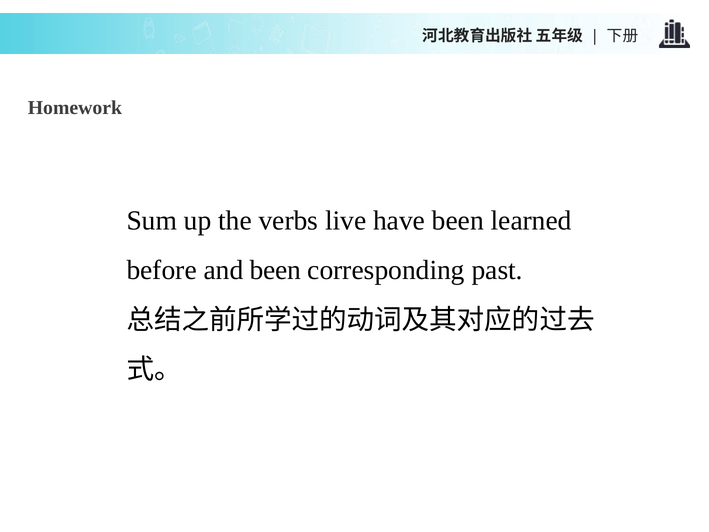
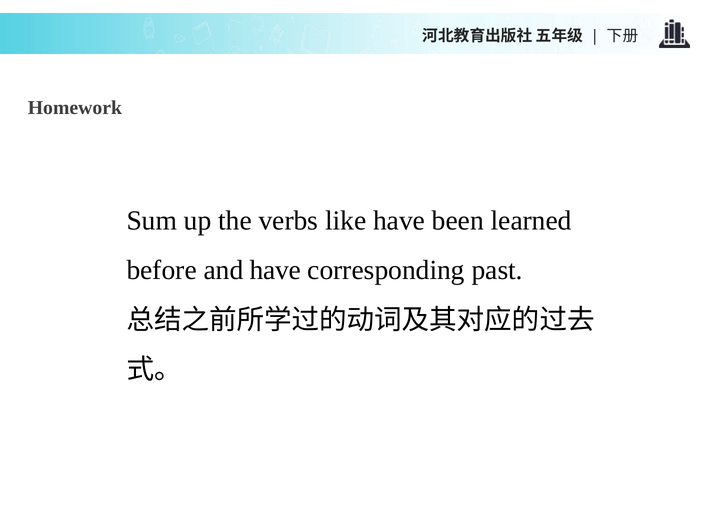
live: live -> like (346, 220)
and been: been -> have (275, 270)
